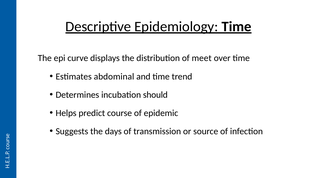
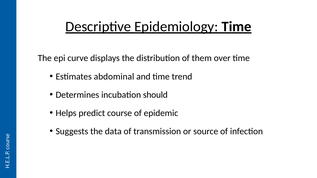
meet: meet -> them (202, 58)
days: days -> data (113, 132)
